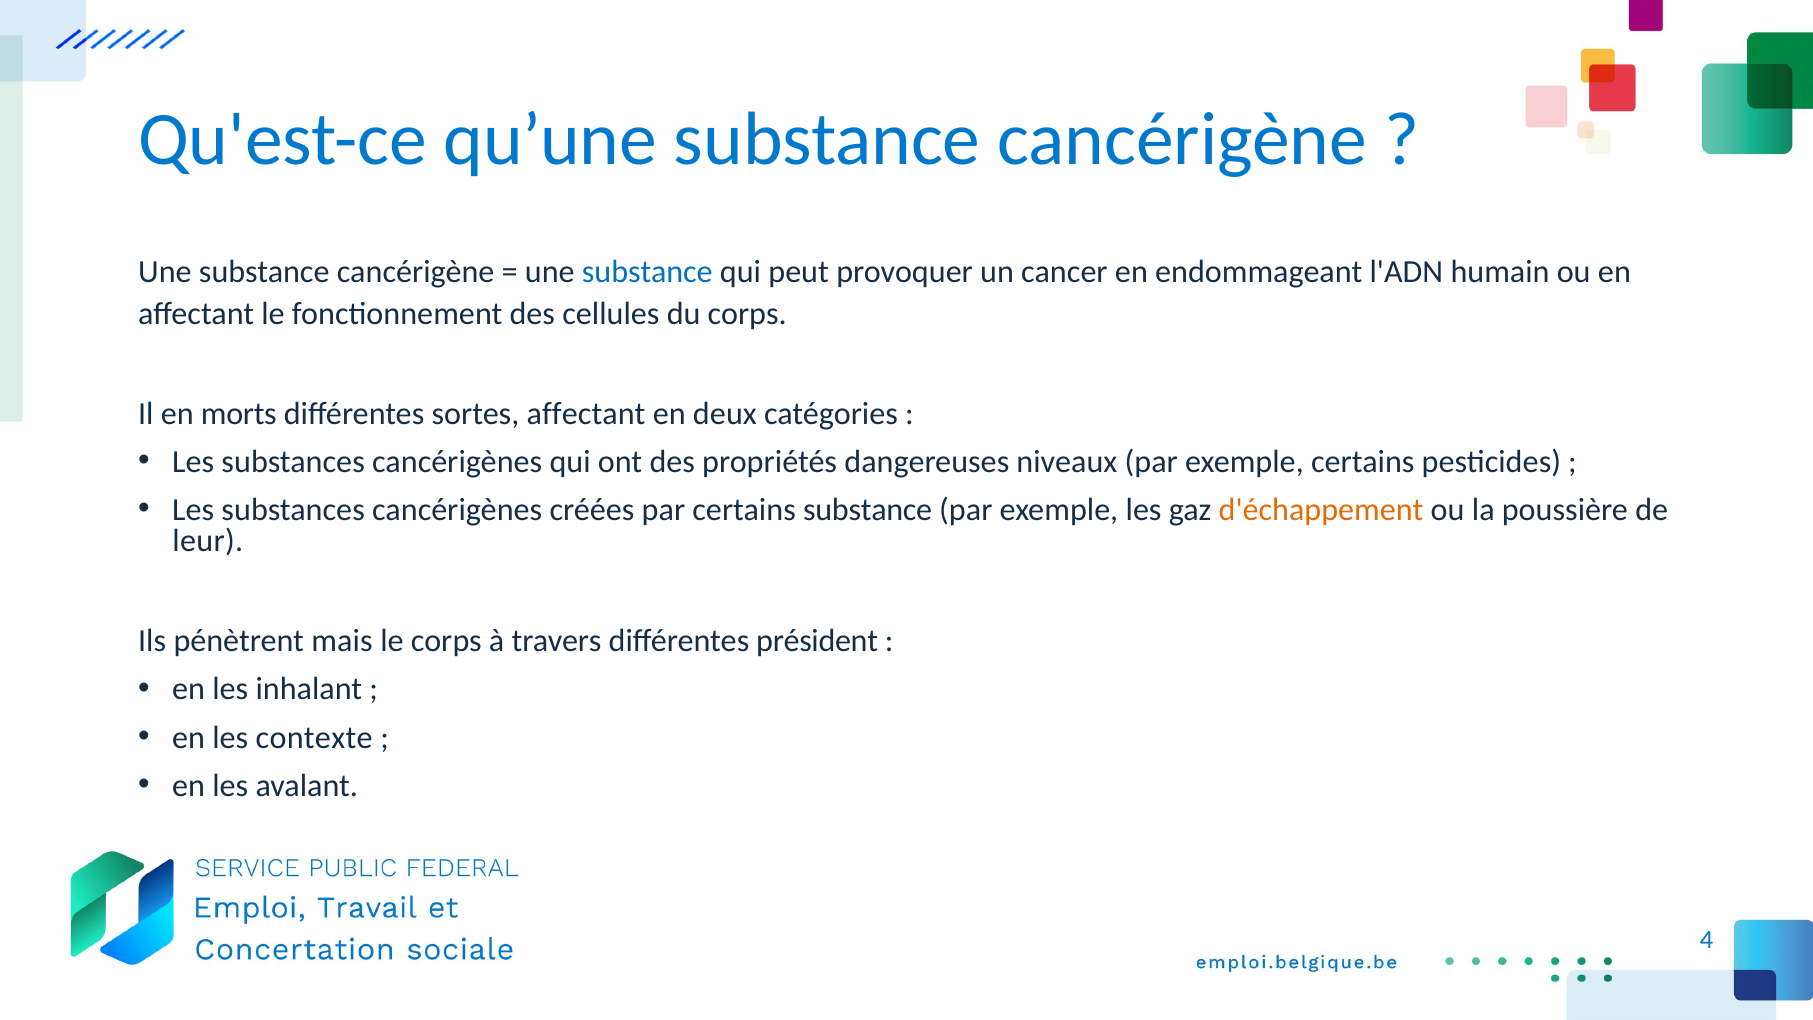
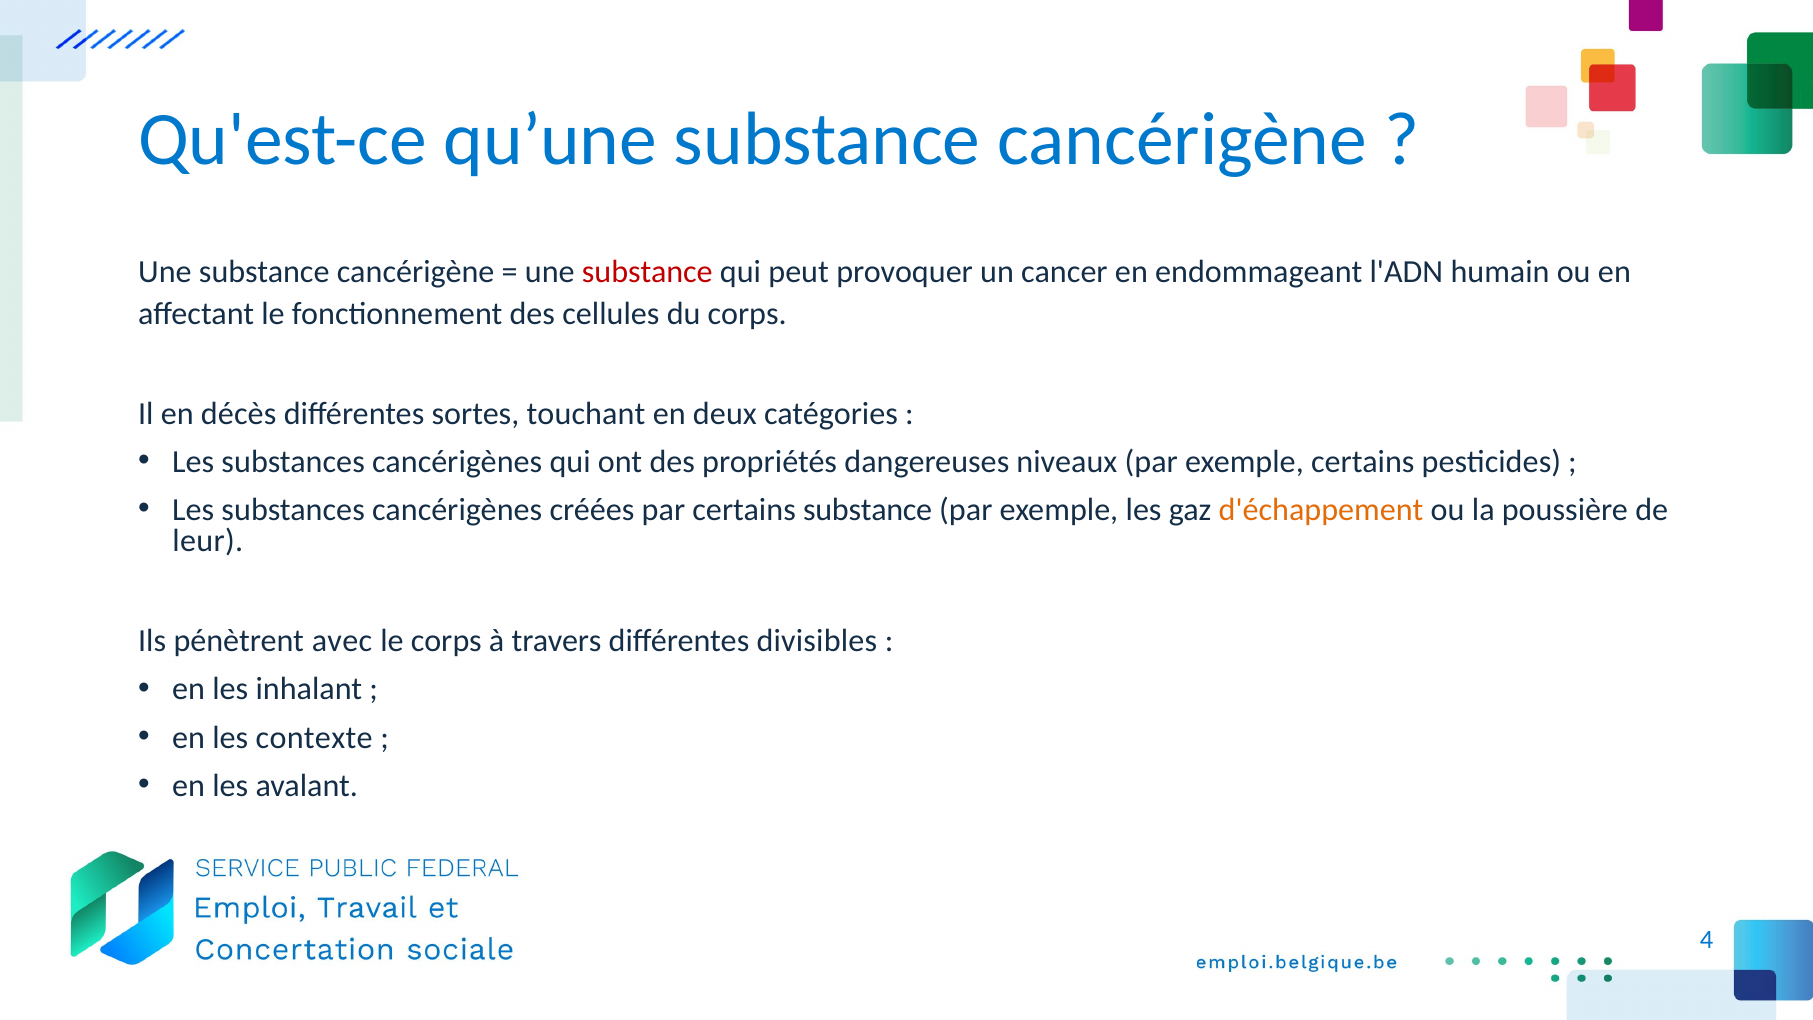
substance colour: blue -> red (647, 272)
morts: morts -> décès (239, 413)
sortes affectant: affectant -> touchant (586, 413)
mais: mais -> avec (342, 641)
président: président -> divisibles (817, 641)
